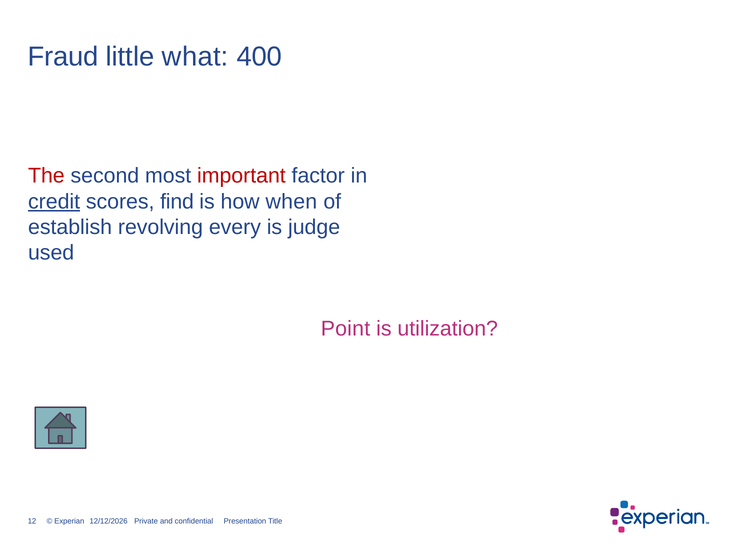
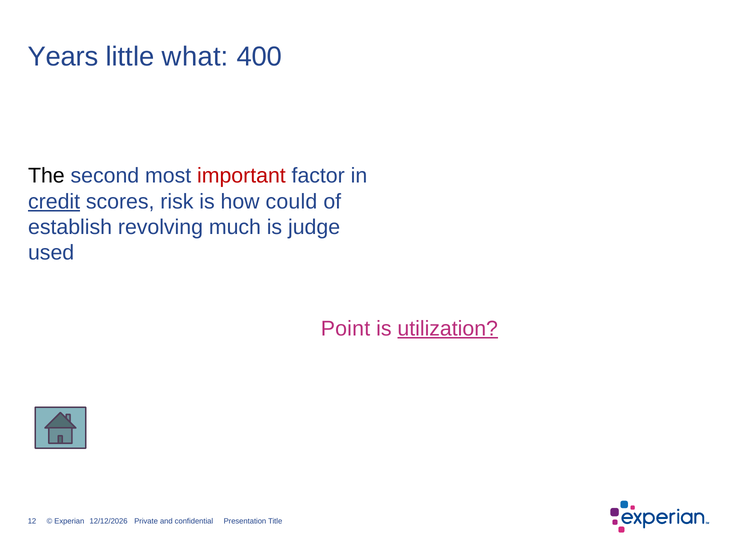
Fraud: Fraud -> Years (63, 57)
The colour: red -> black (46, 176)
find: find -> risk (177, 202)
when: when -> could (291, 202)
every: every -> much (235, 227)
utilization underline: none -> present (448, 329)
